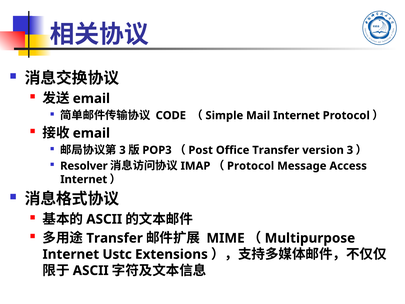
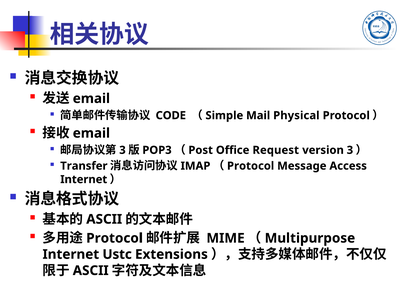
Mail Internet: Internet -> Physical (296, 115)
Office Transfer: Transfer -> Request (276, 150)
Resolver: Resolver -> Transfer (84, 166)
Transfer: Transfer -> Protocol (115, 238)
